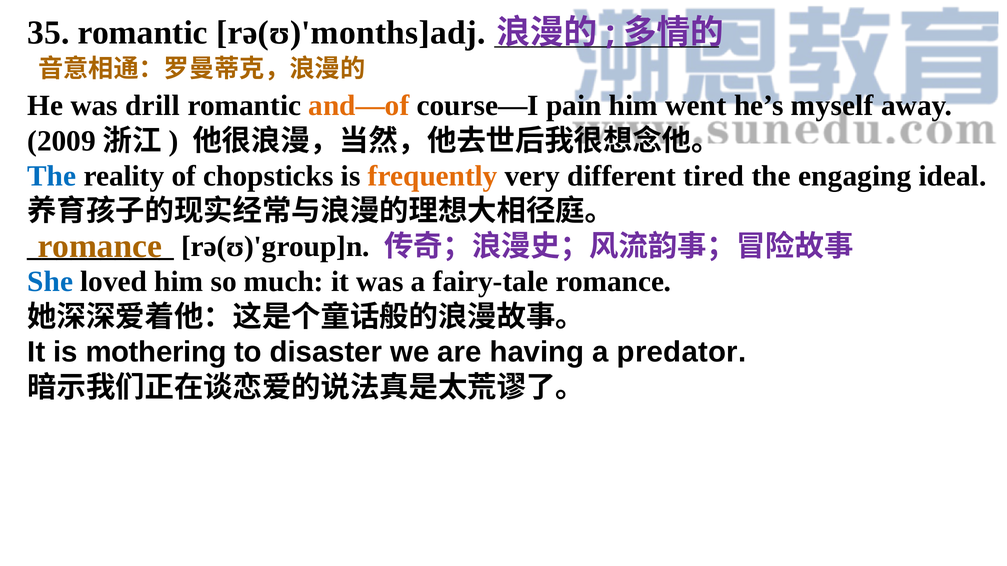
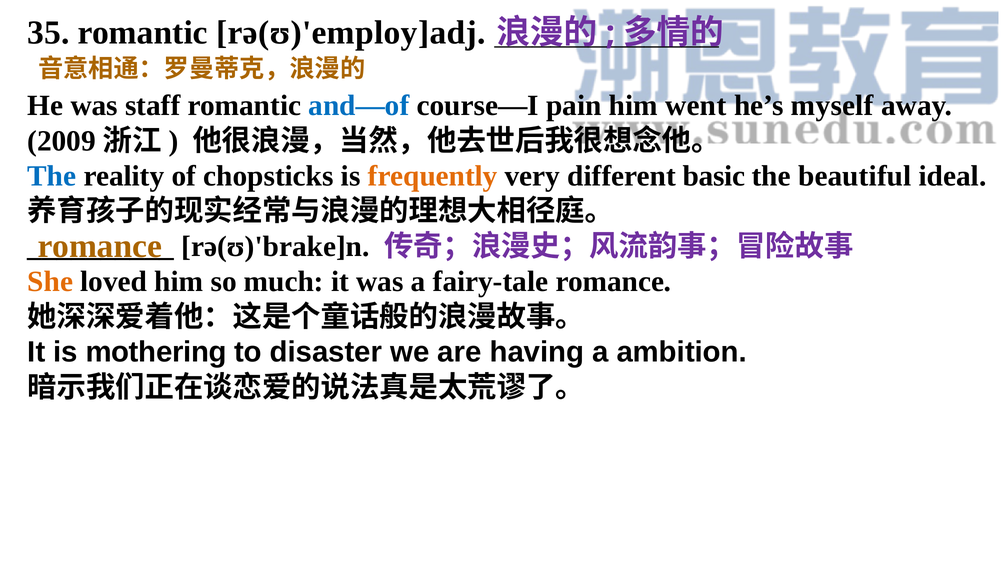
rə(ʊ)'months]adj: rə(ʊ)'months]adj -> rə(ʊ)'employ]adj (351, 33)
drill: drill -> staff (153, 106)
and—of colour: orange -> blue (359, 106)
tired: tired -> basic (714, 176)
engaging: engaging -> beautiful (855, 176)
rə(ʊ)'group]n: rə(ʊ)'group]n -> rə(ʊ)'brake]n (275, 247)
She colour: blue -> orange (50, 282)
predator: predator -> ambition (682, 353)
